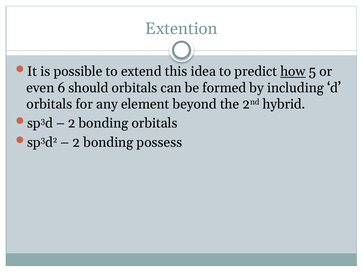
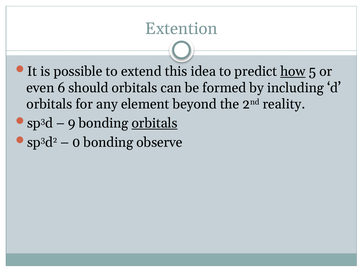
hybrid: hybrid -> reality (284, 104)
2: 2 -> 9 (72, 123)
orbitals underline: none -> present (155, 123)
2: 2 -> 0 (76, 142)
possess: possess -> observe (159, 142)
